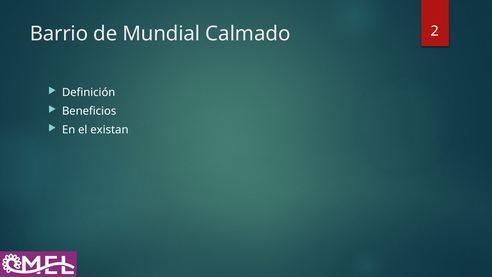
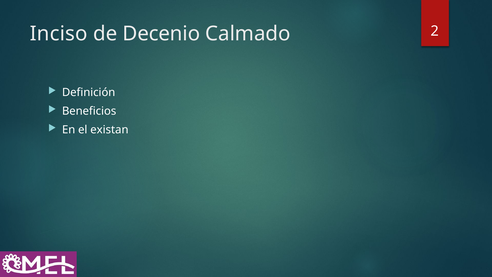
Barrio: Barrio -> Inciso (59, 34)
Mundial: Mundial -> Decenio (161, 34)
